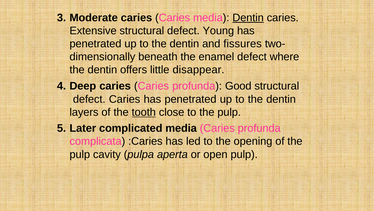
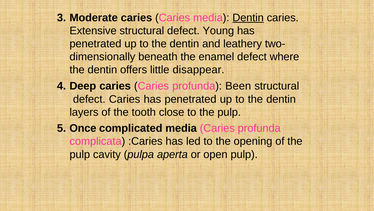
fissures: fissures -> leathery (243, 44)
Good: Good -> Been (238, 86)
tooth underline: present -> none (144, 112)
Later: Later -> Once (83, 128)
